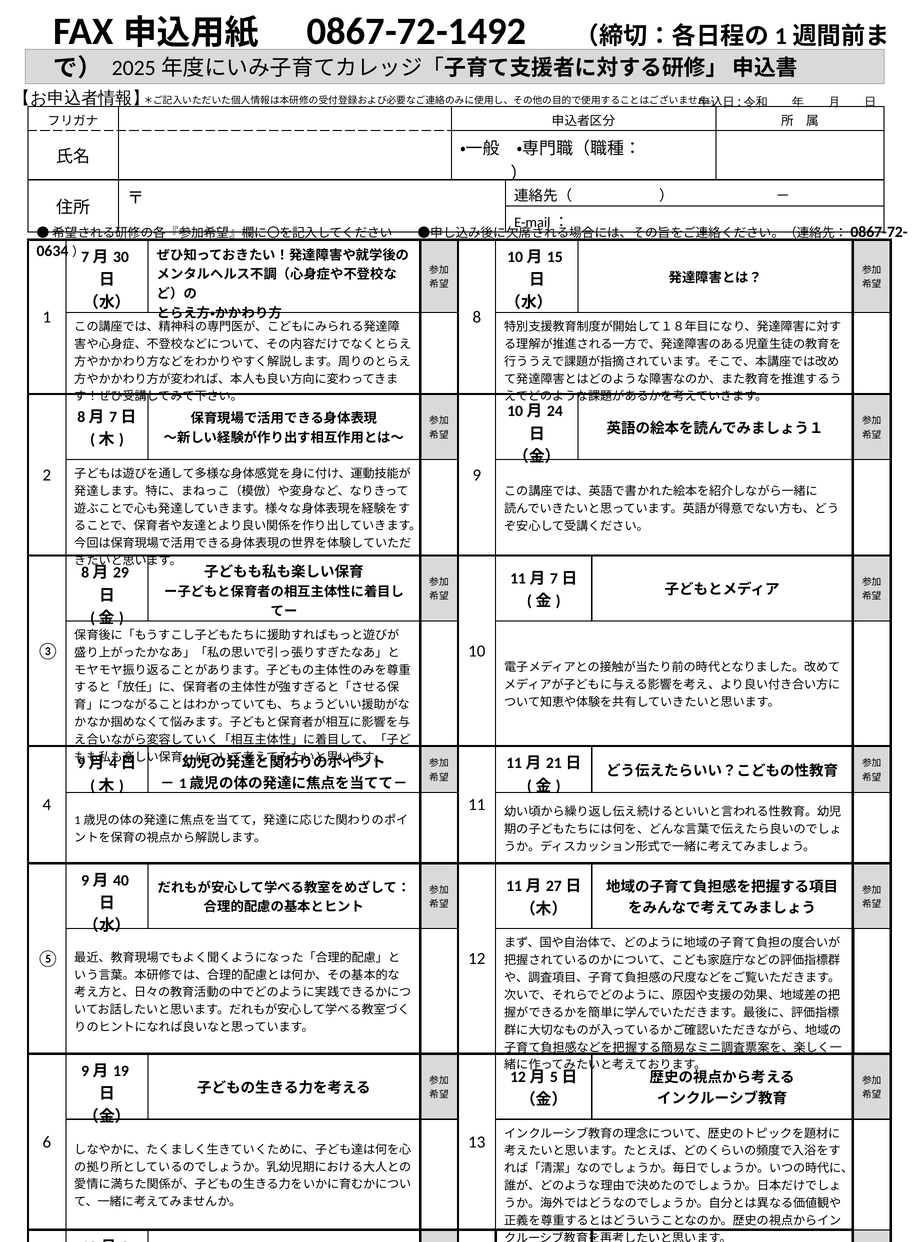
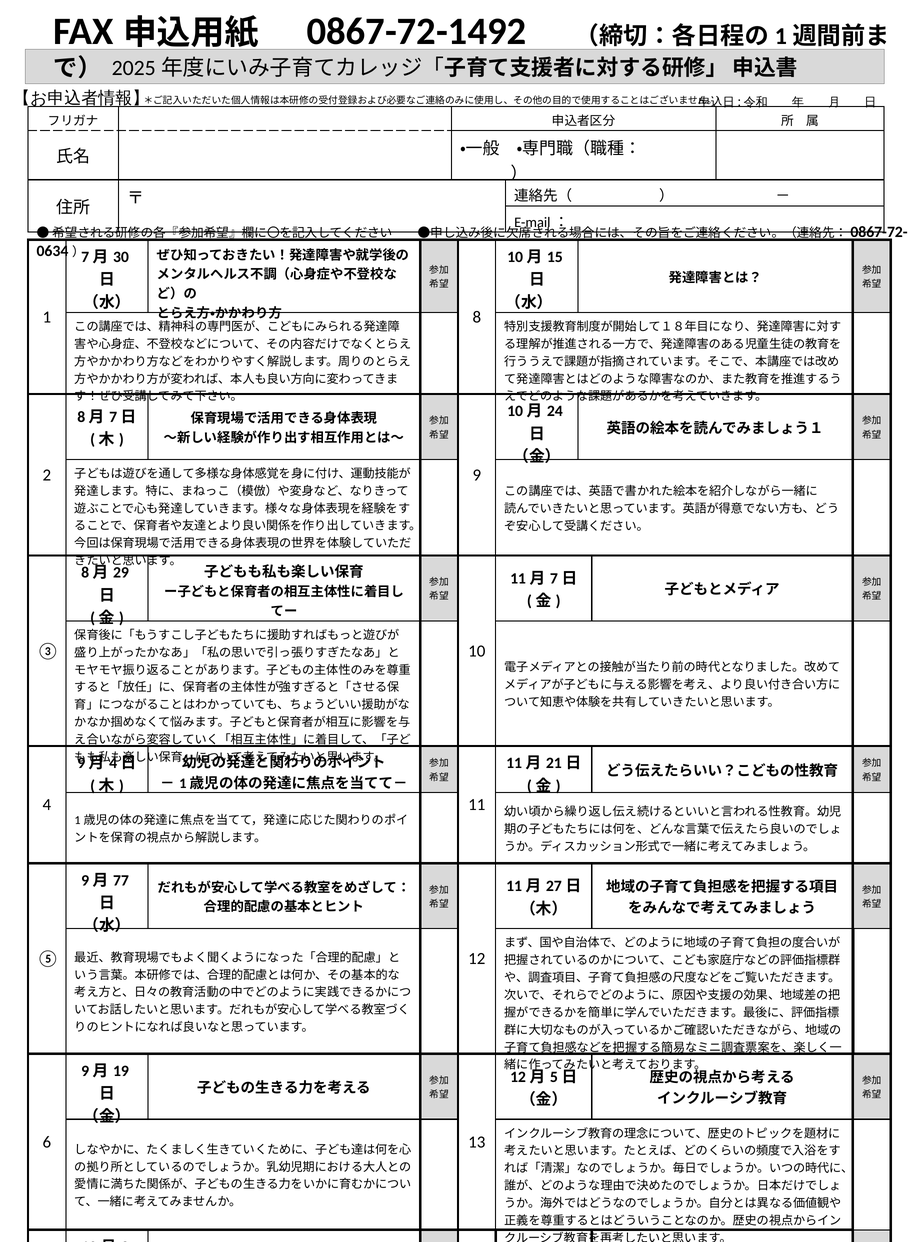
40: 40 -> 77 (121, 881)
